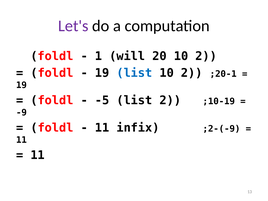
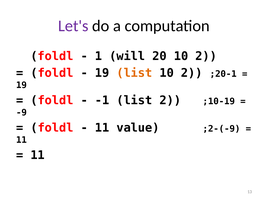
list colour: blue -> orange (134, 73)
-5: -5 -> -1 (102, 100)
infix: infix -> value (138, 128)
